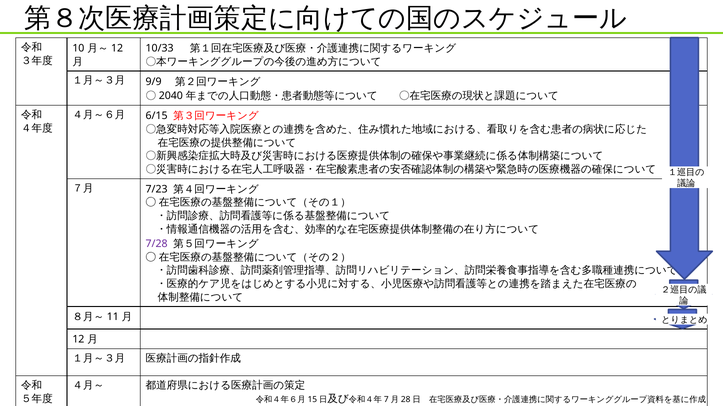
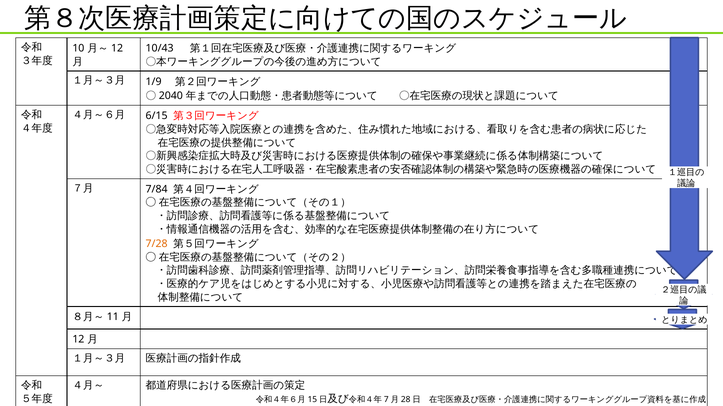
10/33: 10/33 -> 10/43 (160, 48)
9/9: 9/9 -> 1/9 (154, 82)
7/23: 7/23 -> 7/84 (157, 189)
7/28 colour: purple -> orange (157, 244)
